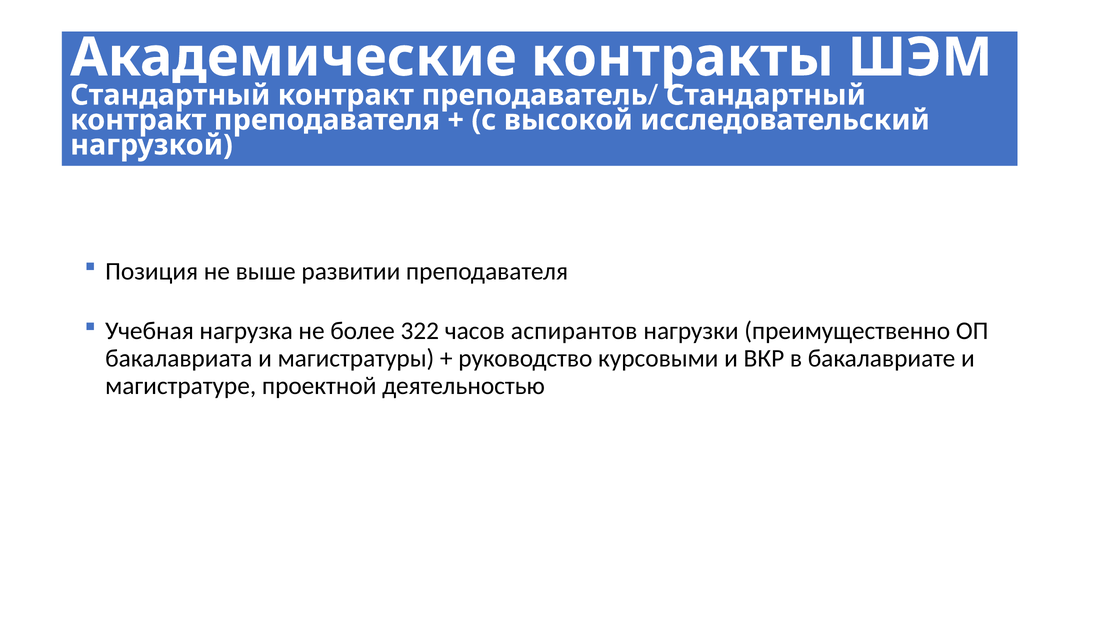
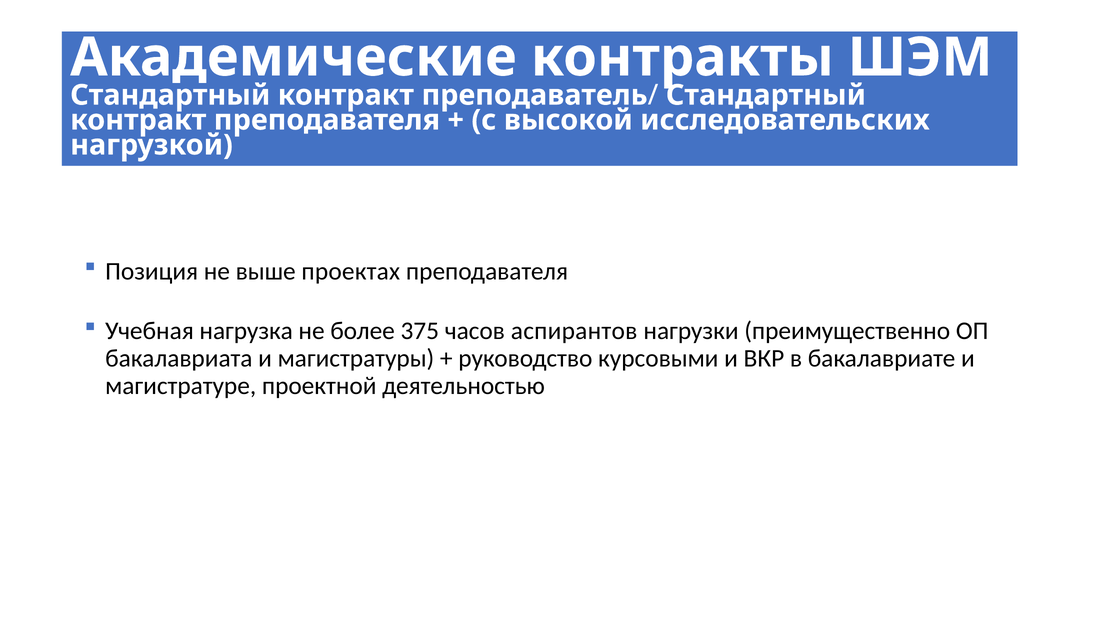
исследовательский: исследовательский -> исследовательских (785, 120)
развитии: развитии -> проектах (351, 271)
322: 322 -> 375 (420, 331)
